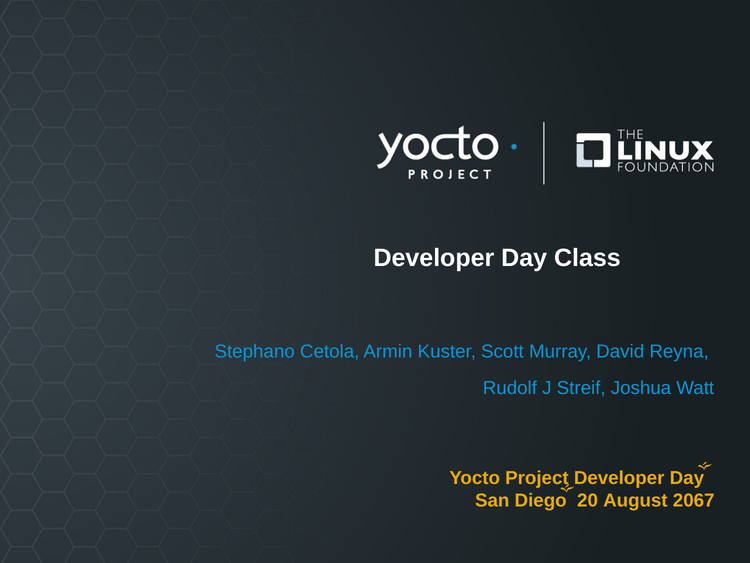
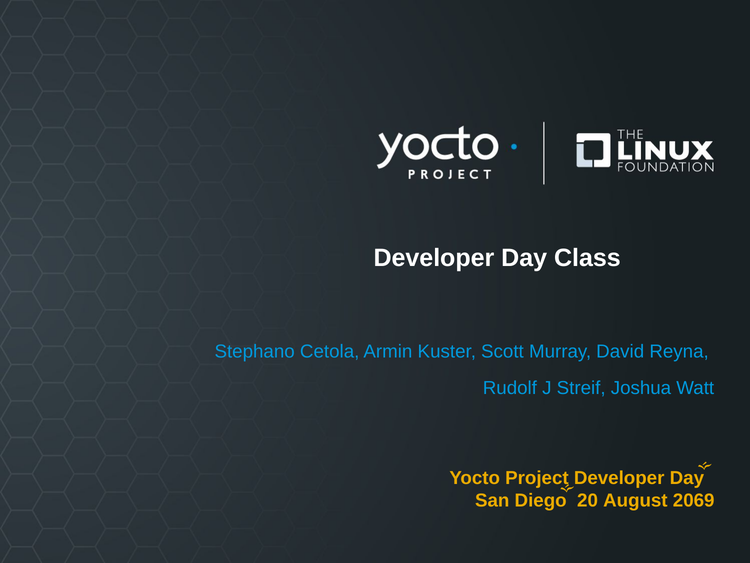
2067: 2067 -> 2069 (694, 500)
